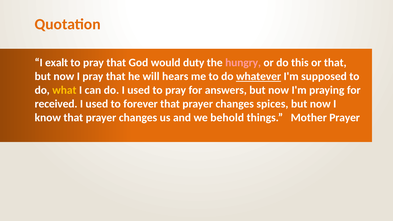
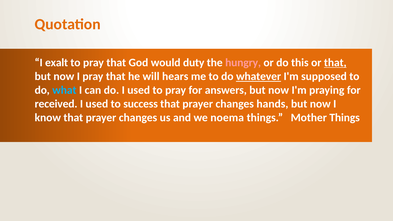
that underline: none -> present (335, 63)
what colour: yellow -> light blue (64, 90)
forever: forever -> success (141, 104)
spices: spices -> hands (272, 104)
behold: behold -> noema (227, 118)
Mother Prayer: Prayer -> Things (345, 118)
